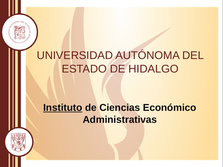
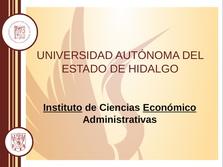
Económico underline: none -> present (170, 108)
